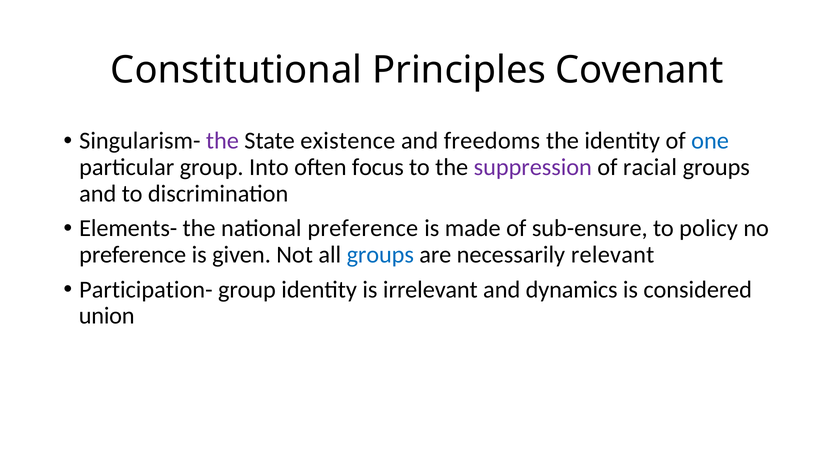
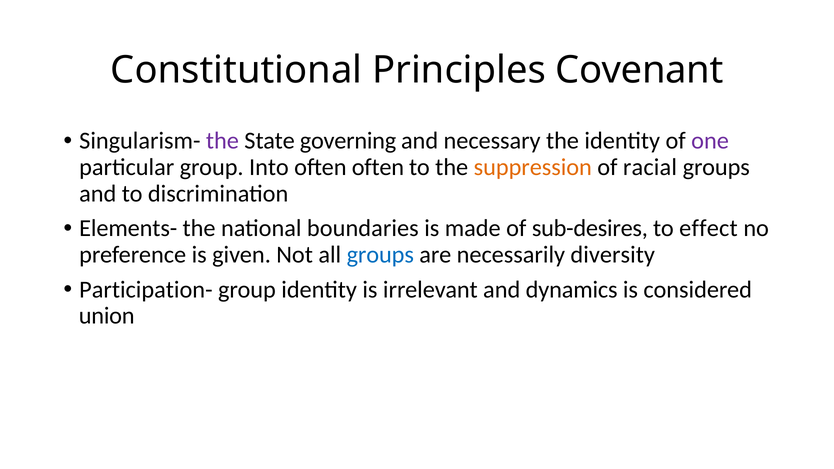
existence: existence -> governing (348, 141)
freedoms: freedoms -> necessary (492, 141)
one colour: blue -> purple (710, 141)
often focus: focus -> often (378, 167)
suppression colour: purple -> orange (533, 167)
national preference: preference -> boundaries (363, 229)
sub-ensure: sub-ensure -> sub-desires (590, 229)
policy: policy -> effect (708, 229)
relevant: relevant -> diversity (613, 255)
